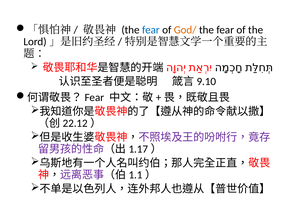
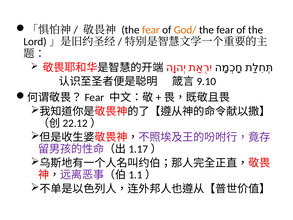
fear colour: blue -> orange (151, 30)
